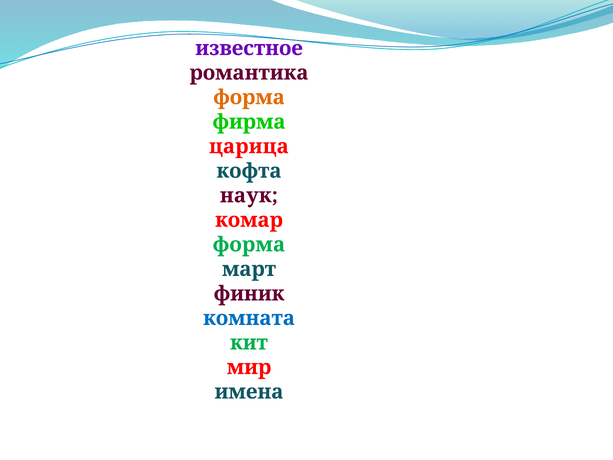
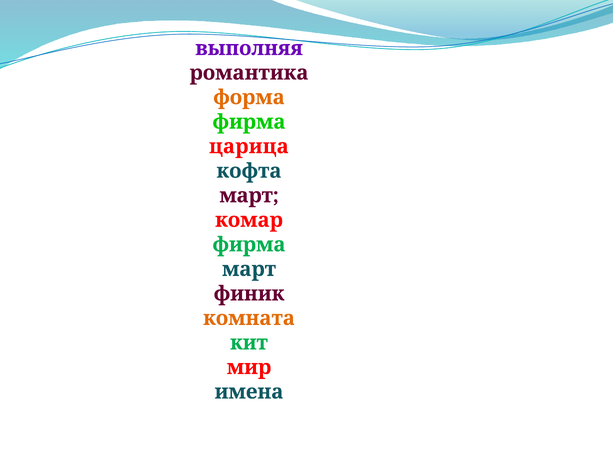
известное: известное -> выполняя (249, 48)
наук: наук -> март (249, 195)
форма: форма -> фирма (249, 244)
комната colour: blue -> orange (249, 318)
